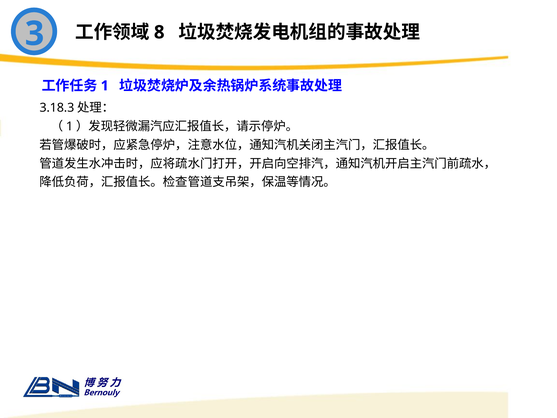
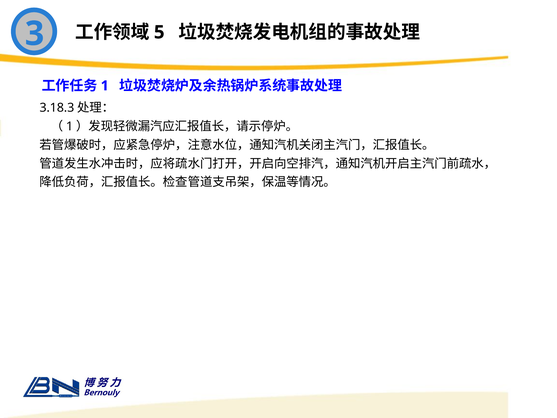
8: 8 -> 5 (159, 32)
